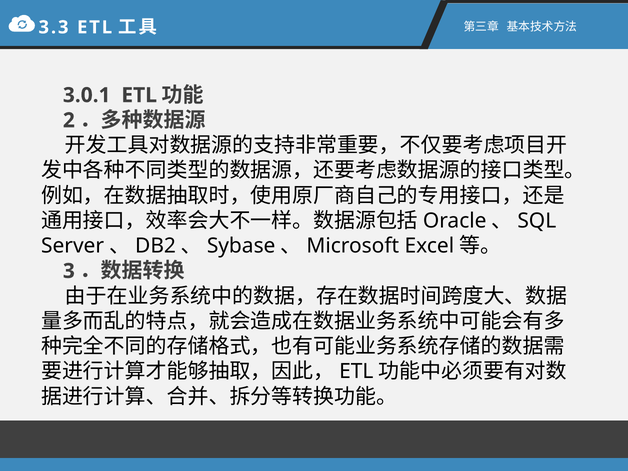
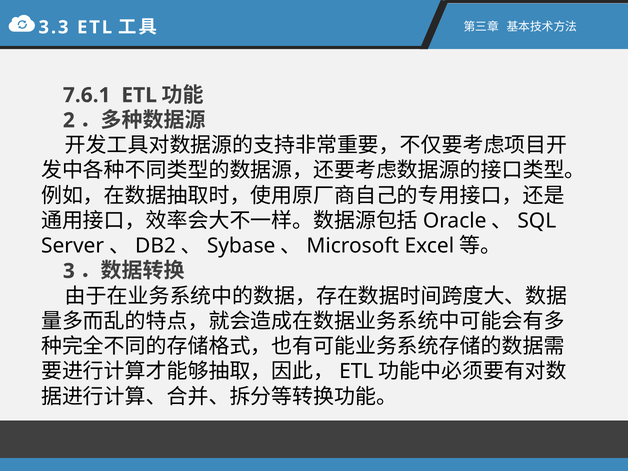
3.0.1: 3.0.1 -> 7.6.1 (87, 95)
